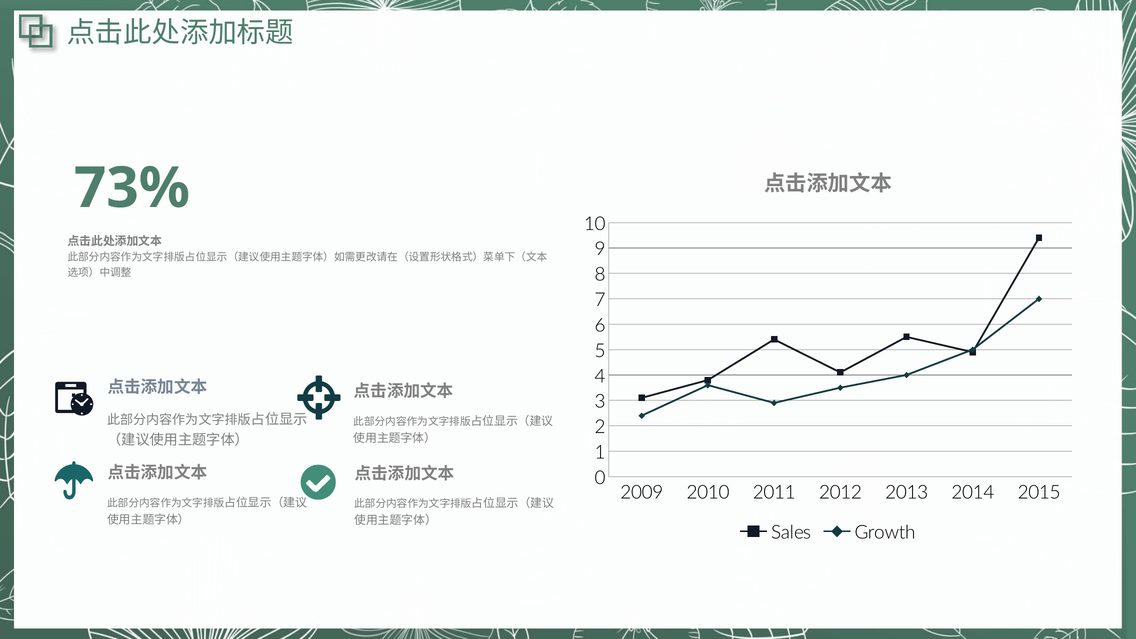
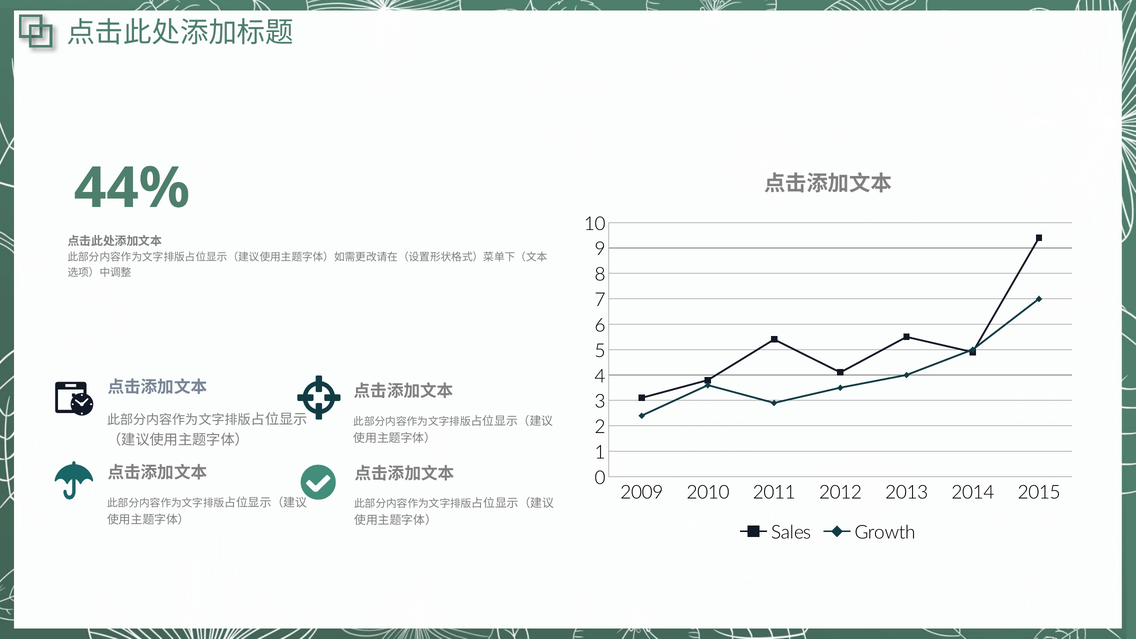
73%: 73% -> 44% (132, 188)
